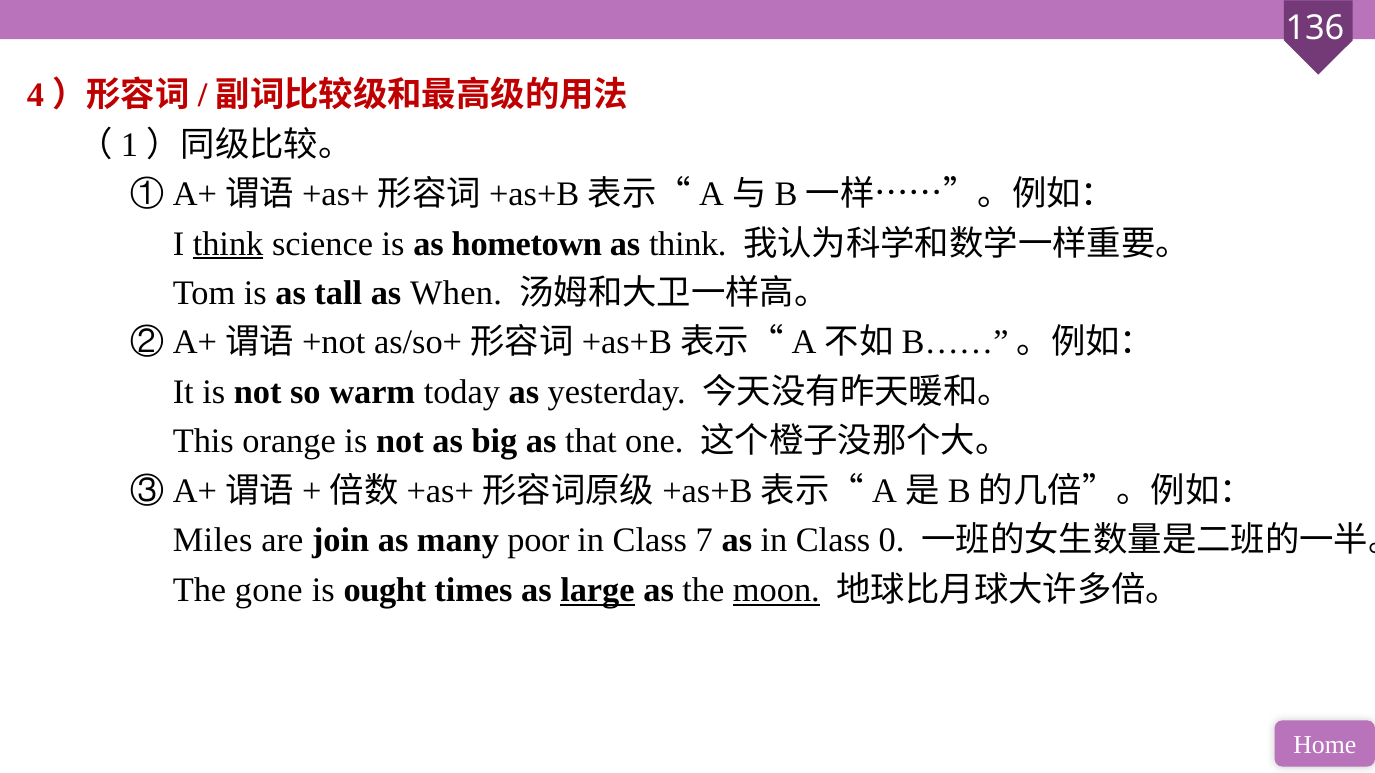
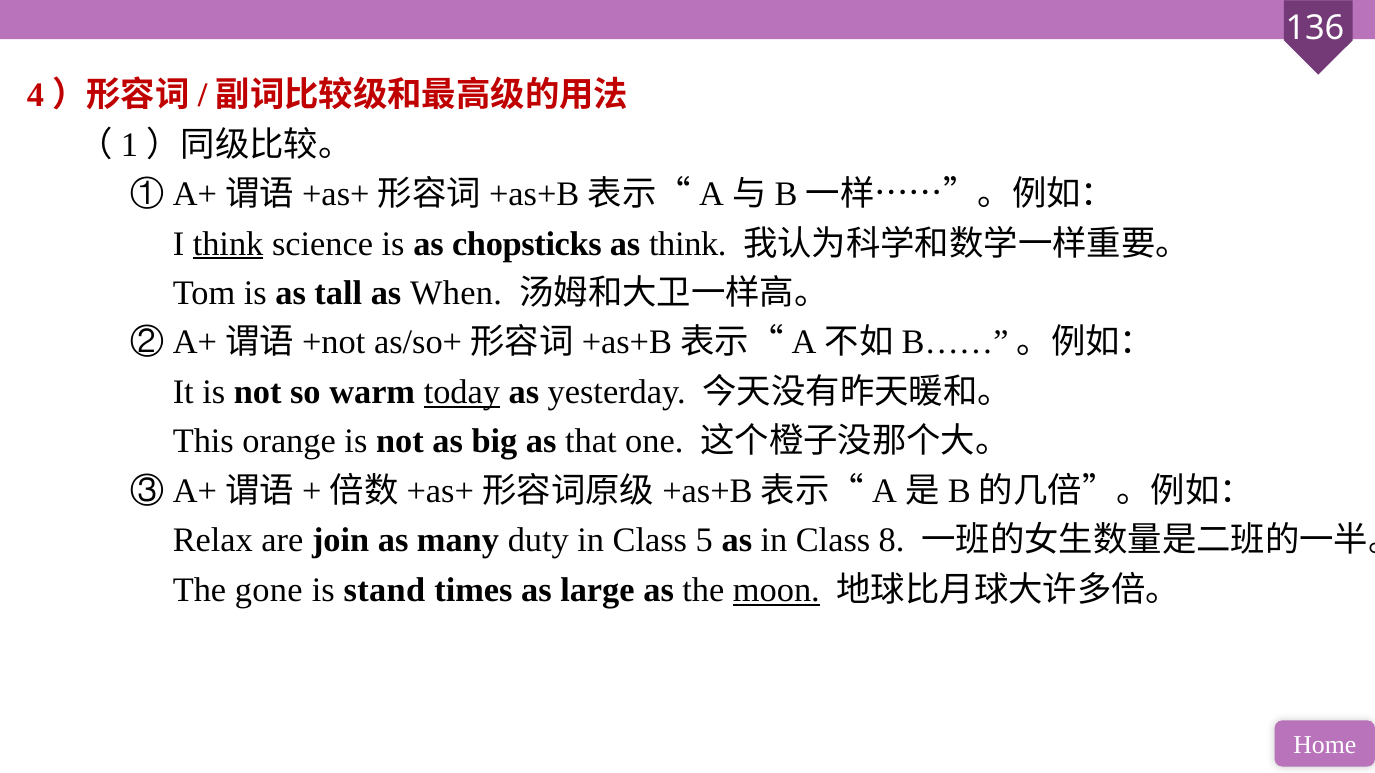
hometown: hometown -> chopsticks (527, 244)
today underline: none -> present (462, 392)
Miles: Miles -> Relax (213, 541)
poor: poor -> duty (538, 541)
7: 7 -> 5 (704, 541)
0: 0 -> 8 (892, 541)
ought: ought -> stand (385, 590)
large underline: present -> none (597, 590)
